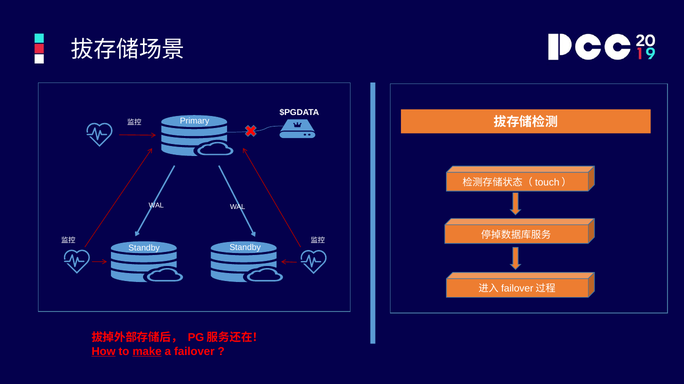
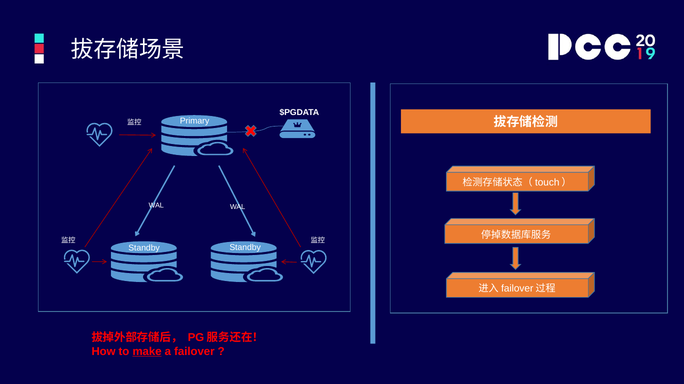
How underline: present -> none (104, 352)
